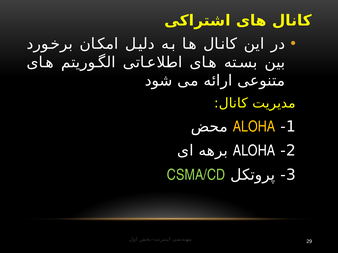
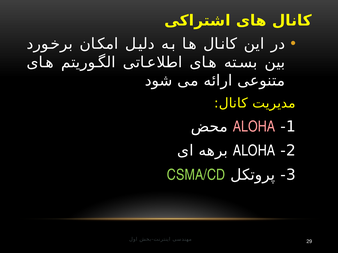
ALOHA colour: yellow -> pink (254, 126)
